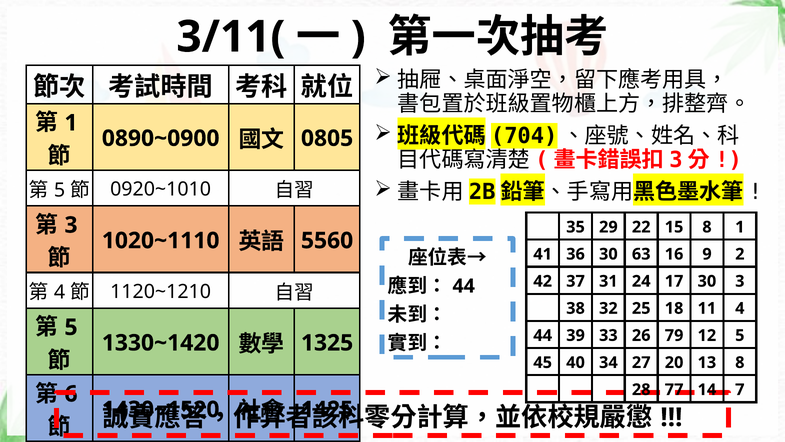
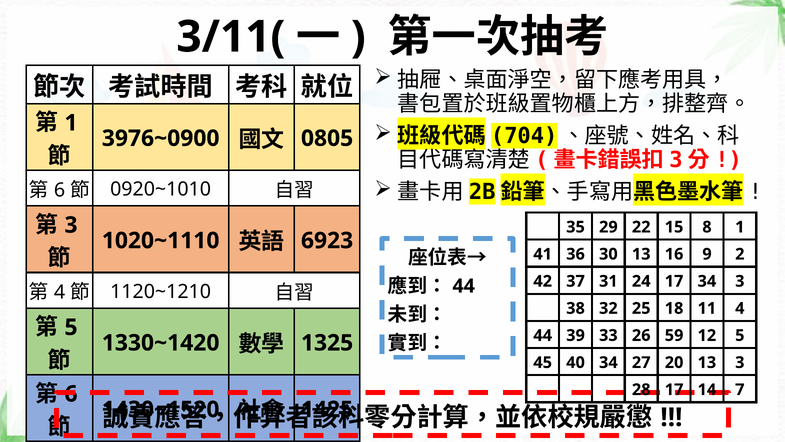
0890~0900: 0890~0900 -> 3976~0900 (161, 138)
5: 5 -> 6 (60, 190)
5560: 5560 -> 6923 (327, 240)
30 63: 63 -> 13 (641, 254)
17 30: 30 -> 34 (707, 281)
79: 79 -> 59 (674, 335)
13 8: 8 -> 3 (740, 362)
28 77: 77 -> 17 (674, 389)
